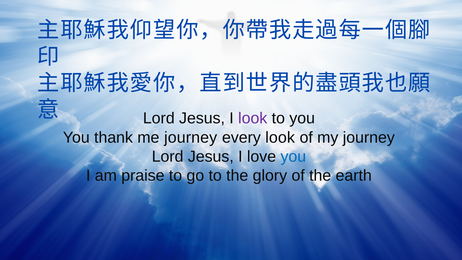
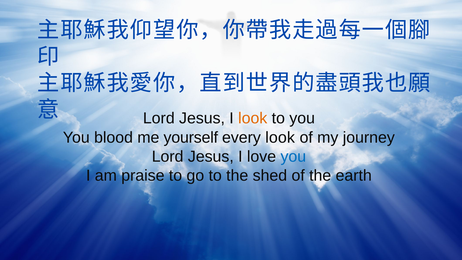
look colour: purple -> orange (253, 118)
thank: thank -> blood (114, 137)
me journey: journey -> yourself (191, 137)
glory: glory -> shed (270, 175)
